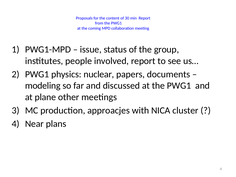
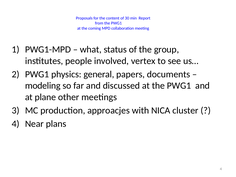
issue: issue -> what (91, 50)
involved report: report -> vertex (143, 61)
nuclear: nuclear -> general (99, 74)
